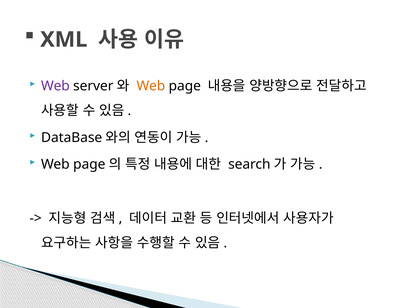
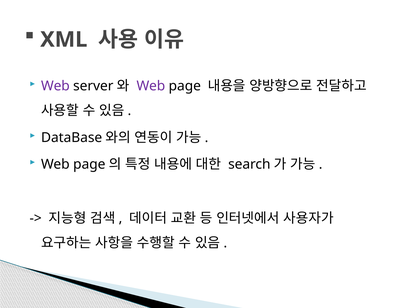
Web colour: orange -> purple (151, 86)
